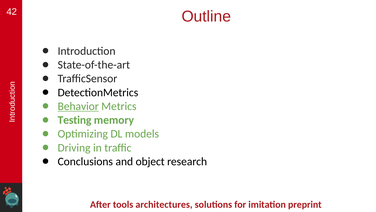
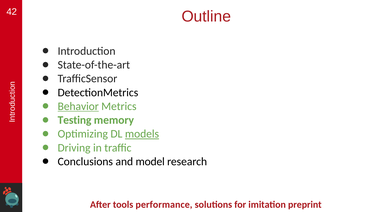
models underline: none -> present (142, 134)
object: object -> model (150, 161)
architectures: architectures -> performance (164, 204)
